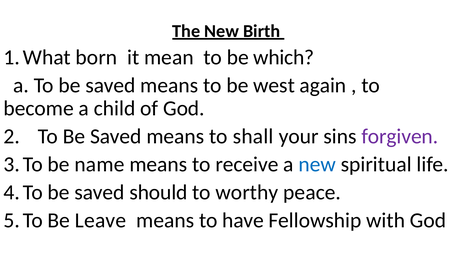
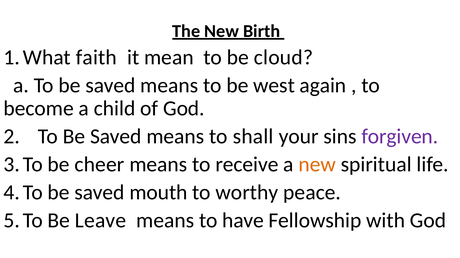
born: born -> faith (96, 57)
which: which -> cloud (283, 57)
name: name -> cheer (99, 165)
new colour: blue -> orange (317, 165)
should: should -> mouth (158, 193)
